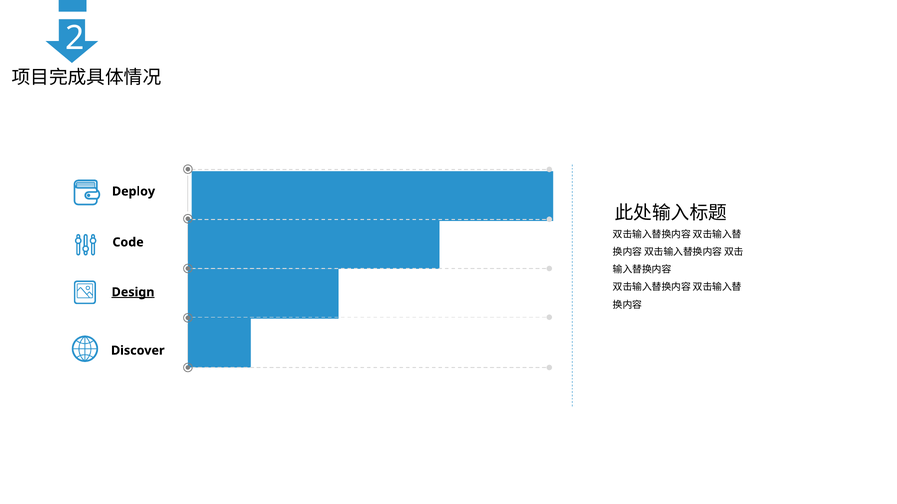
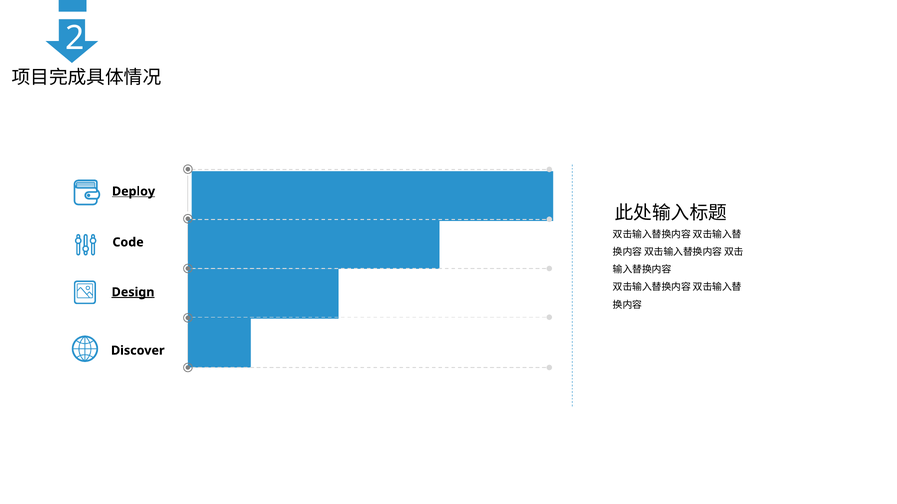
Deploy underline: none -> present (134, 192)
